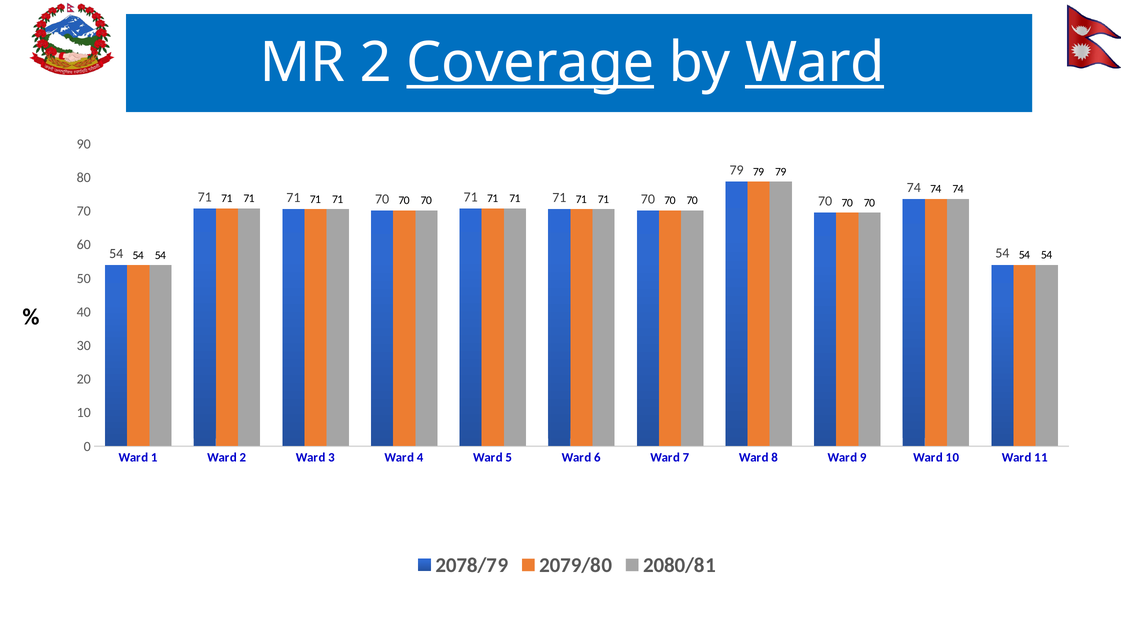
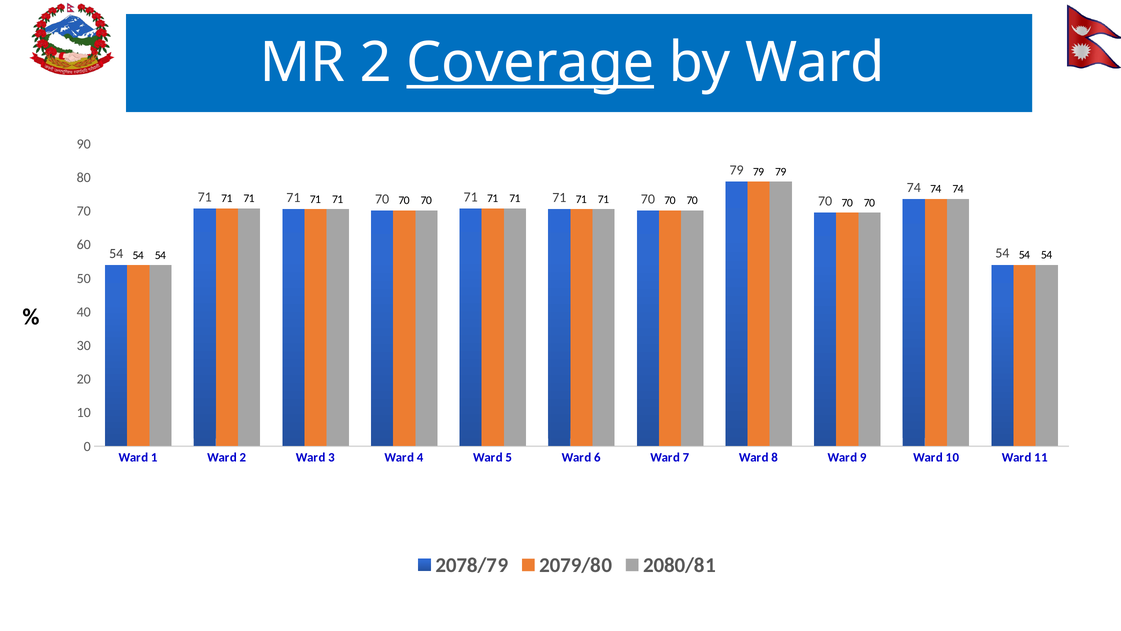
Ward underline: present -> none (815, 63)
